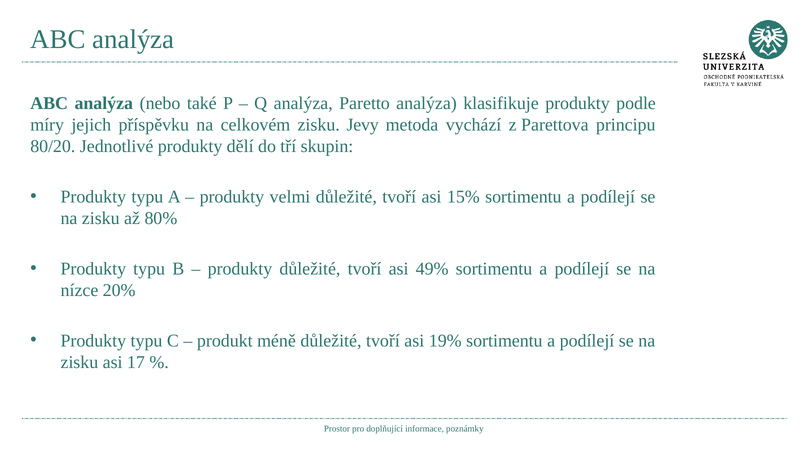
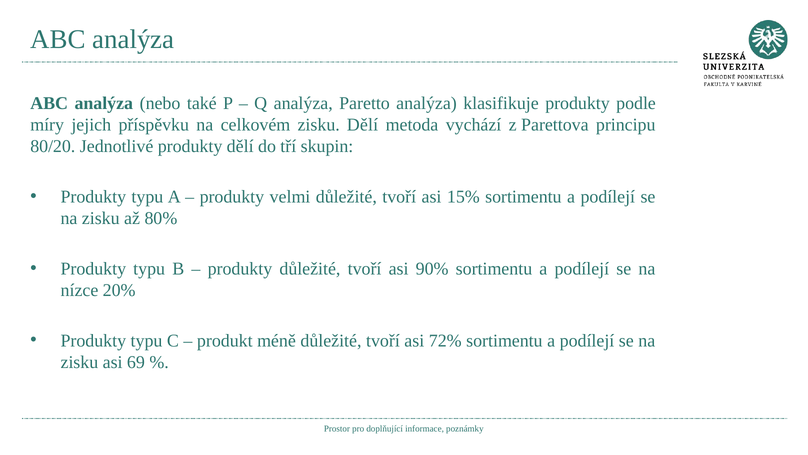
zisku Jevy: Jevy -> Dělí (362, 125)
49%: 49% -> 90% (432, 268)
19%: 19% -> 72% (445, 340)
17: 17 -> 69 (136, 362)
